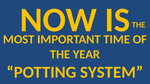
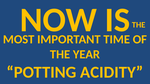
SYSTEM: SYSTEM -> ACIDITY (112, 73)
